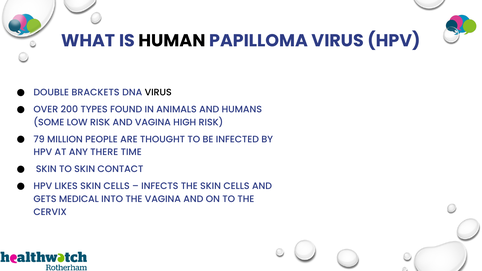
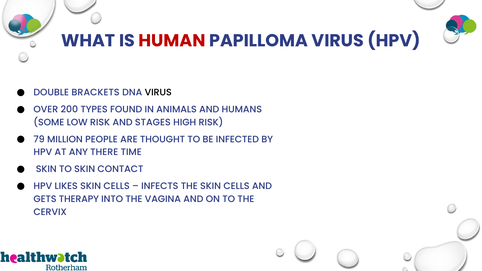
HUMAN colour: black -> red (172, 41)
AND VAGINA: VAGINA -> STAGES (153, 122)
MEDICAL: MEDICAL -> THERAPY (79, 199)
